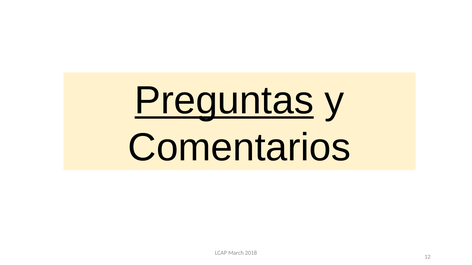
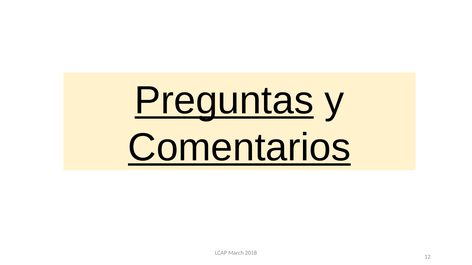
Comentarios underline: none -> present (239, 148)
